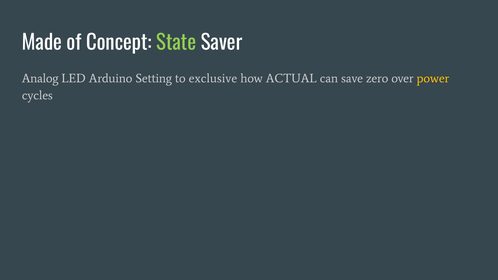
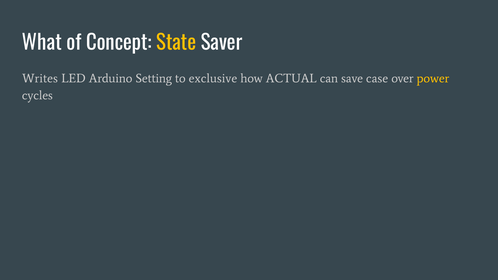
Made: Made -> What (42, 43)
State colour: light green -> yellow (176, 43)
Analog: Analog -> Writes (40, 78)
zero: zero -> case (377, 78)
